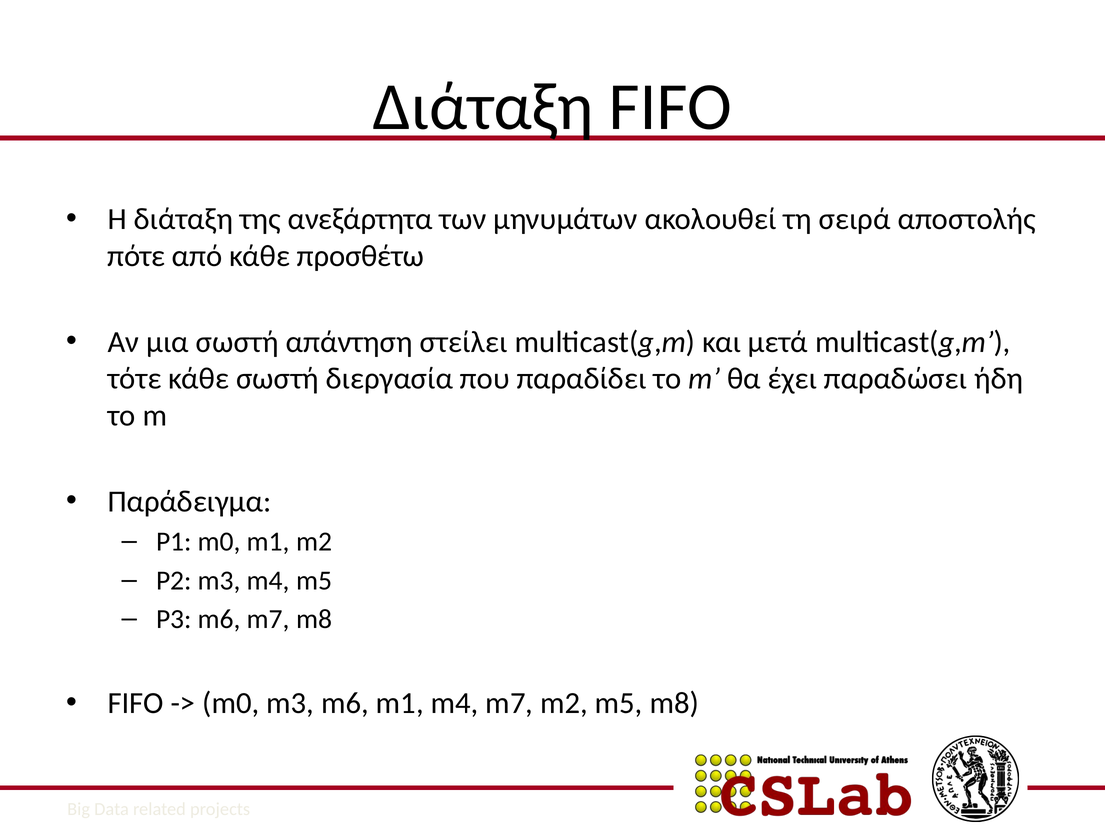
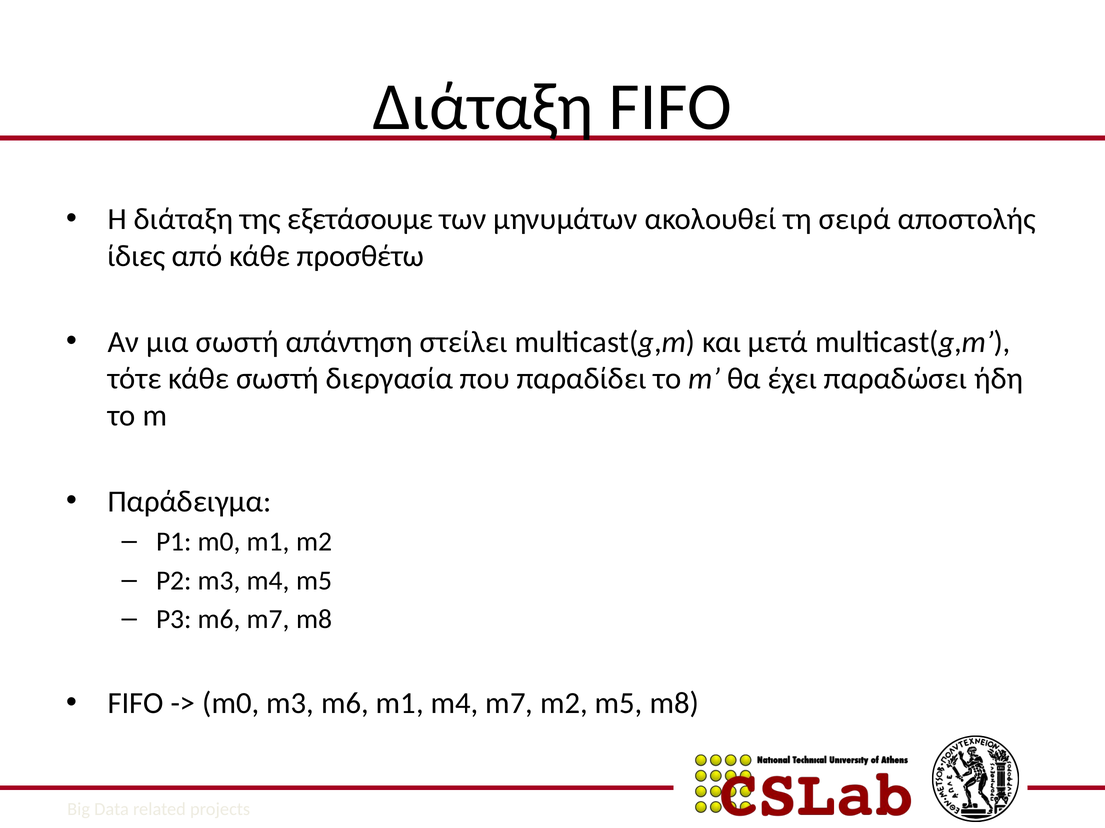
ανεξάρτητα: ανεξάρτητα -> εξετάσουμε (360, 219)
πότε: πότε -> ίδιες (136, 256)
